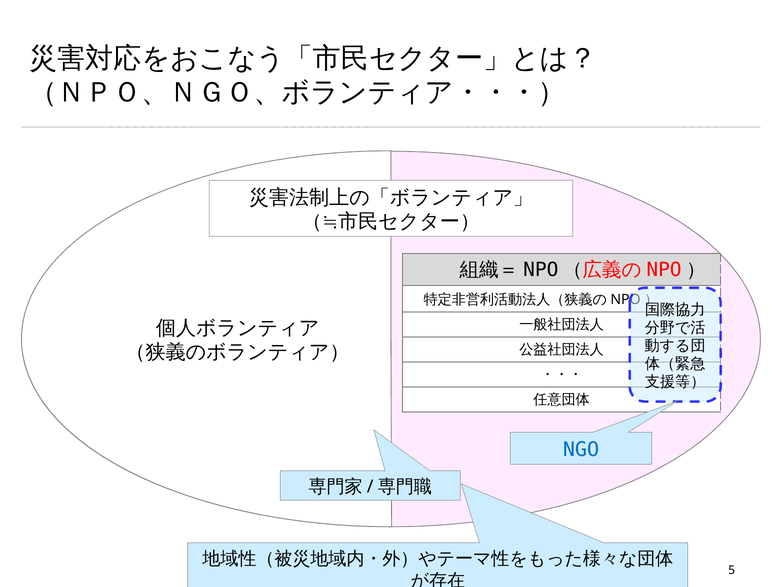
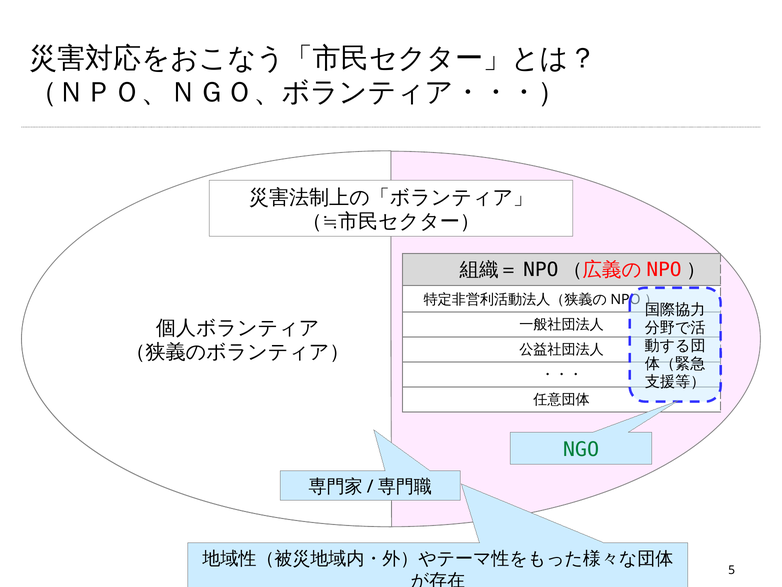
NGO colour: blue -> green (581, 449)
